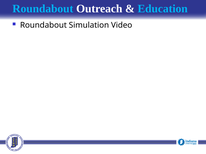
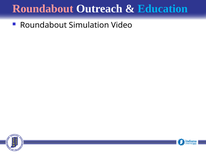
Roundabout colour: light blue -> pink (43, 9)
